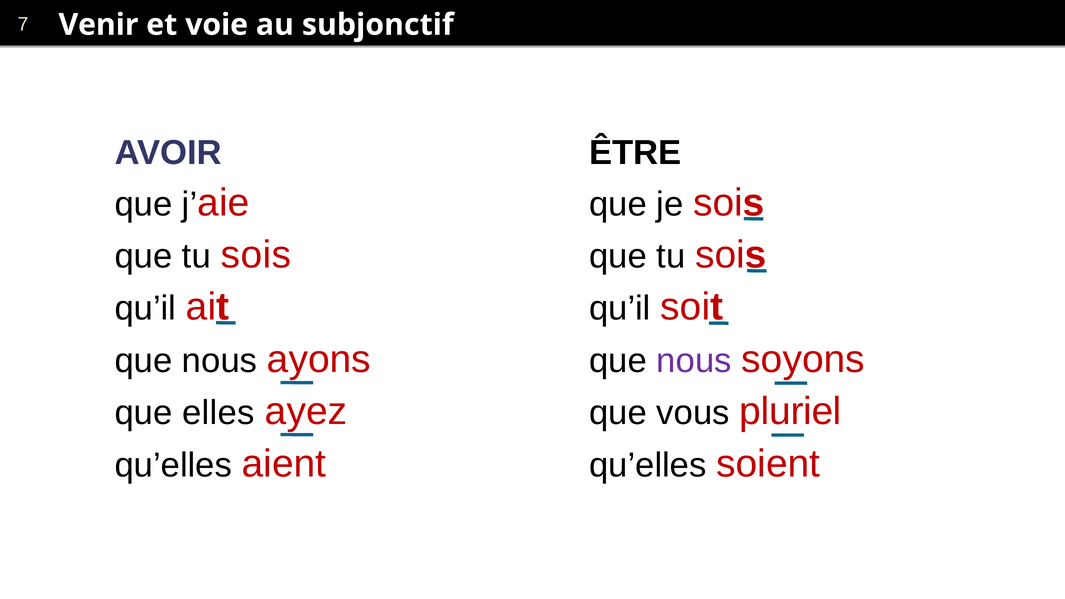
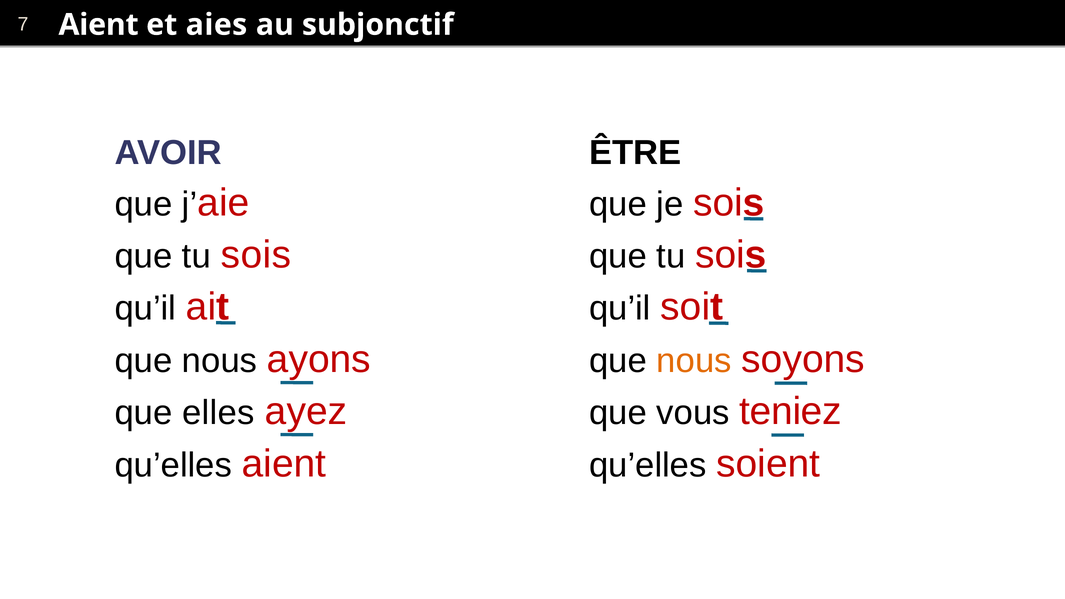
Venir: Venir -> Aient (99, 25)
voie: voie -> aies (216, 25)
nous colour: purple -> orange (694, 361)
pluriel: pluriel -> teniez (791, 412)
